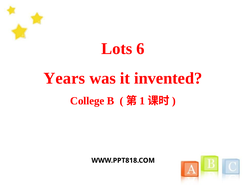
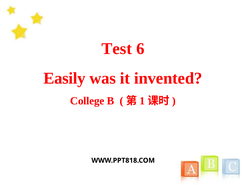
Lots: Lots -> Test (117, 49)
Years: Years -> Easily (65, 78)
